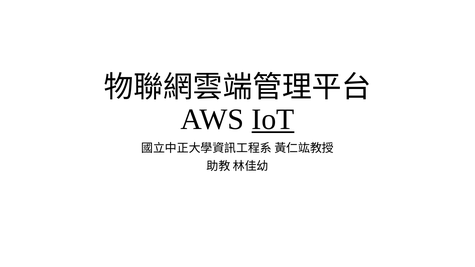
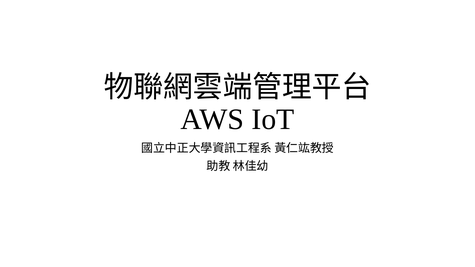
IoT underline: present -> none (273, 119)
